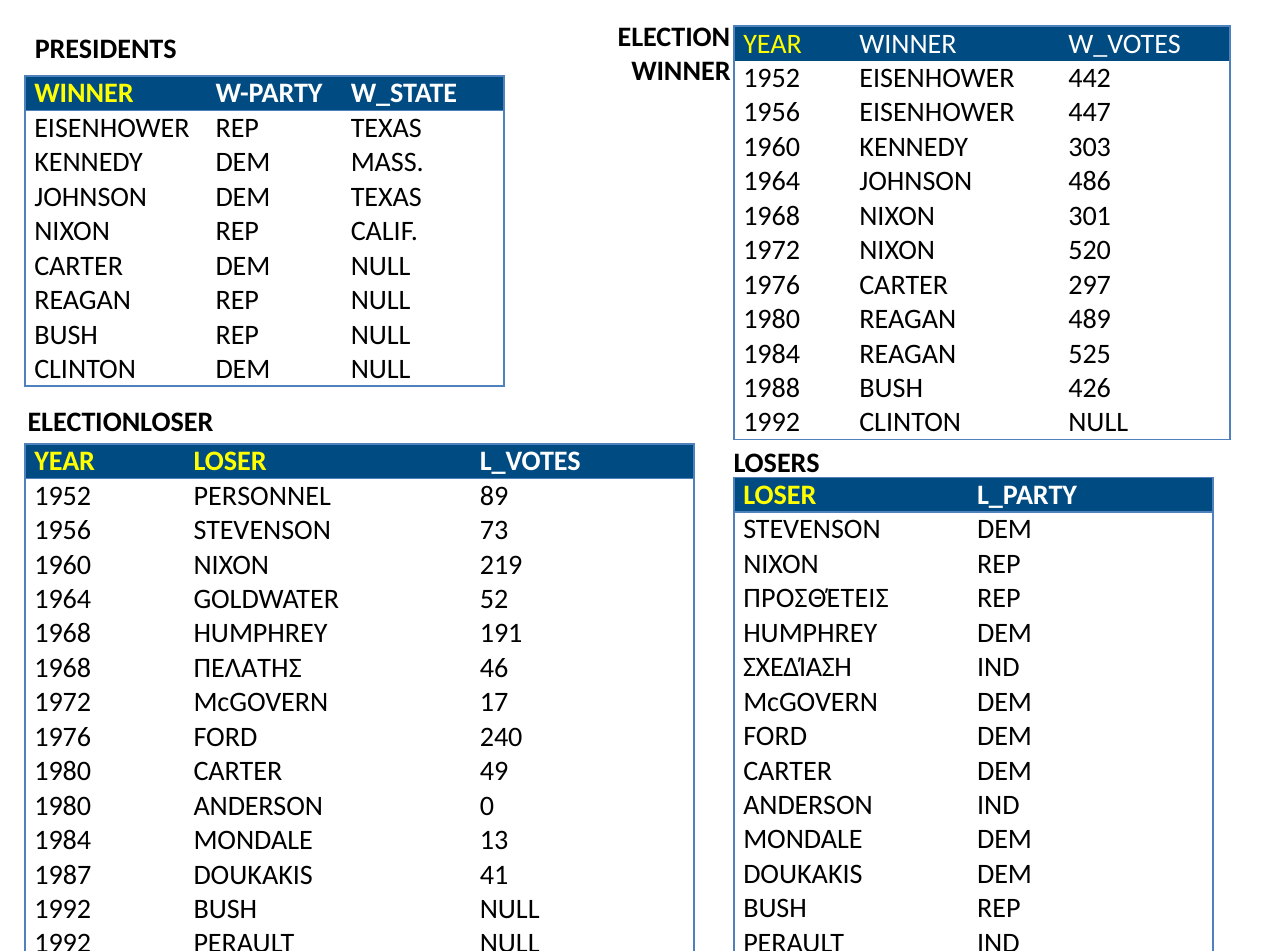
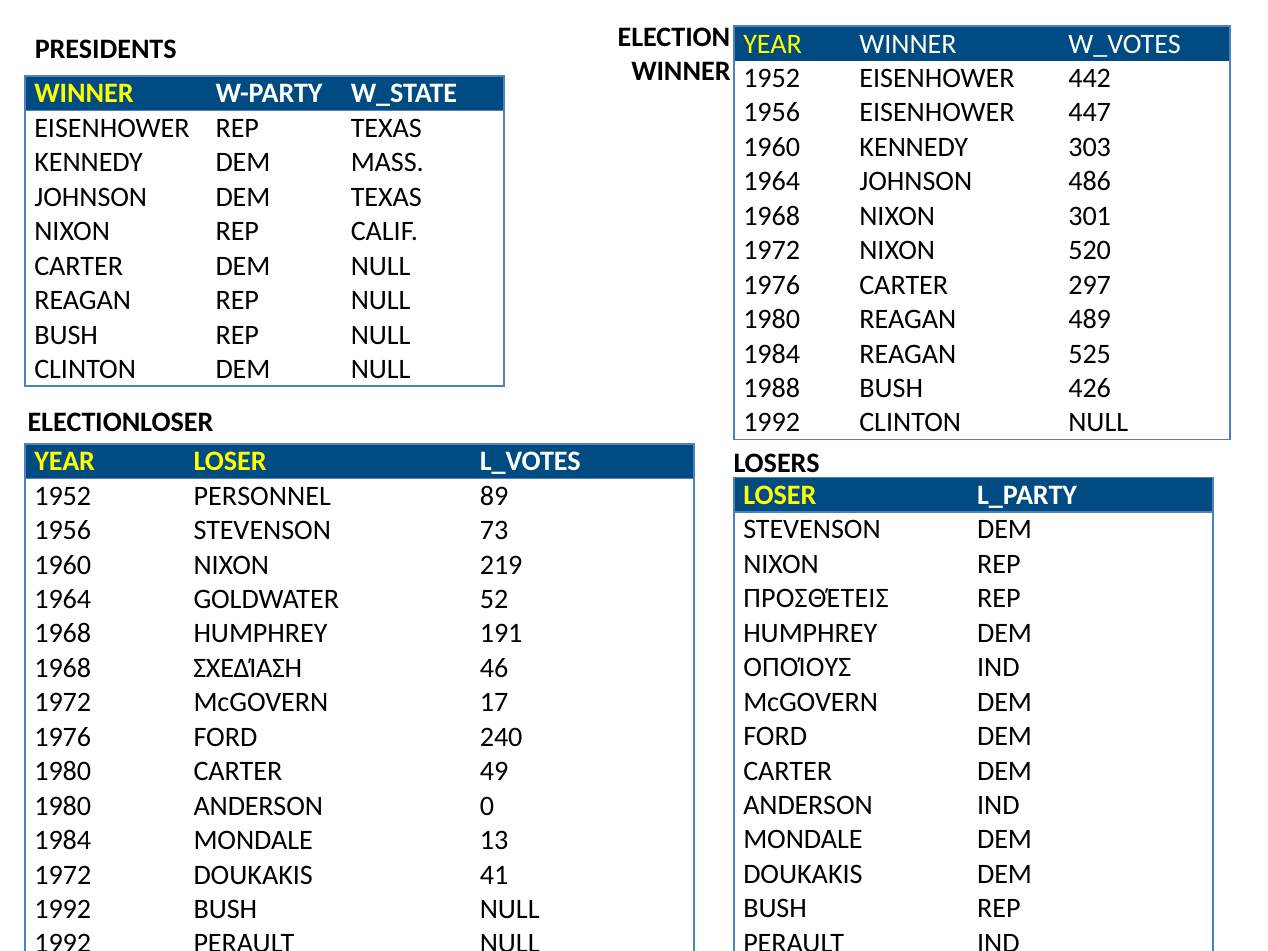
ΣΧΕΔΊΑΣΗ: ΣΧΕΔΊΑΣΗ -> ΟΠΟΊΟΥΣ (797, 667)
ΠΕΛΑΤΗΣ: ΠΕΛΑΤΗΣ -> ΣΧΕΔΊΑΣΗ (248, 668)
1987: 1987 -> 1972 (63, 875)
